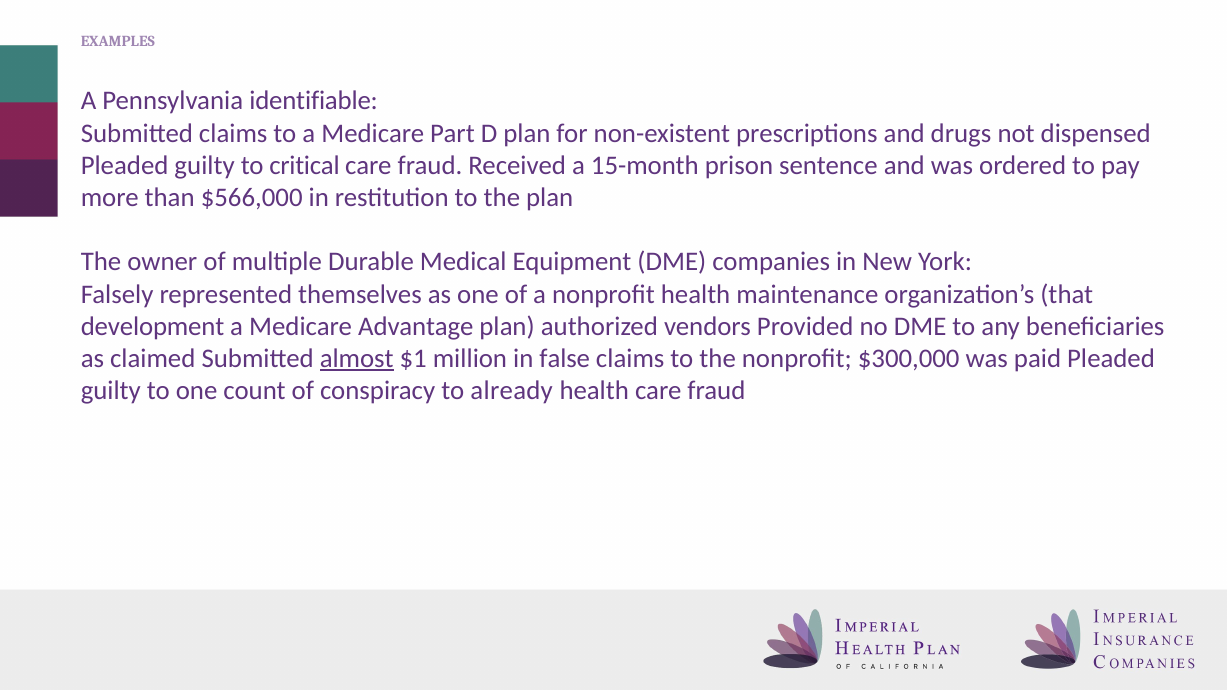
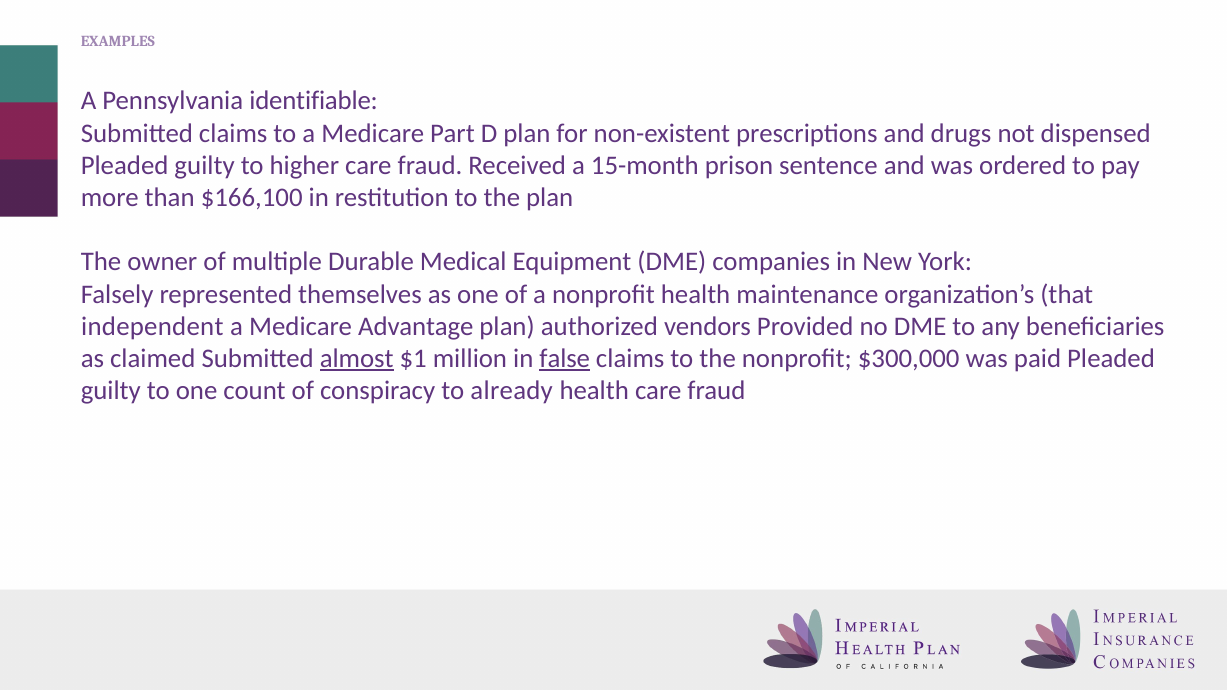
critical: critical -> higher (304, 166)
$566,000: $566,000 -> $166,100 (252, 198)
development: development -> independent (152, 327)
false underline: none -> present (565, 359)
